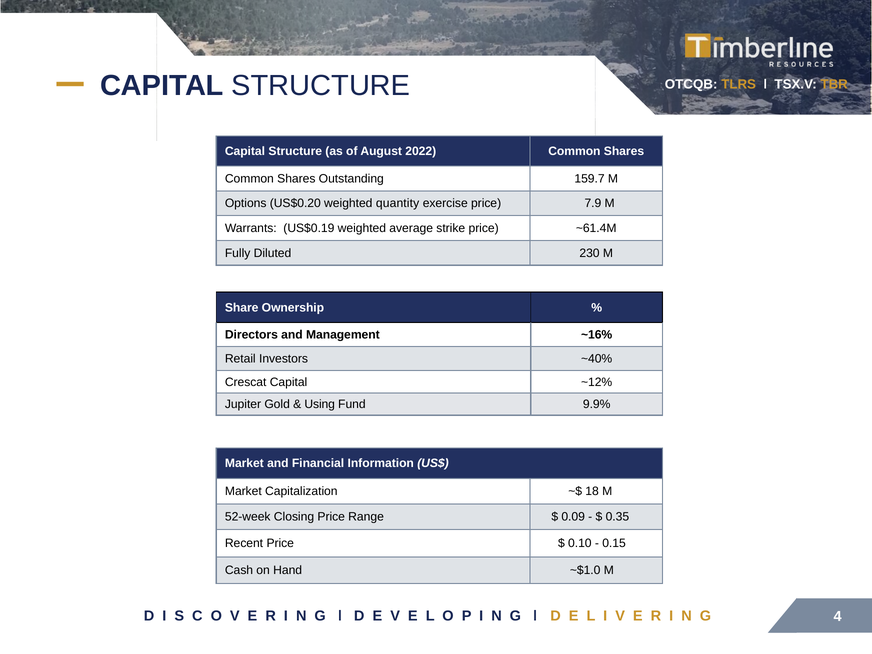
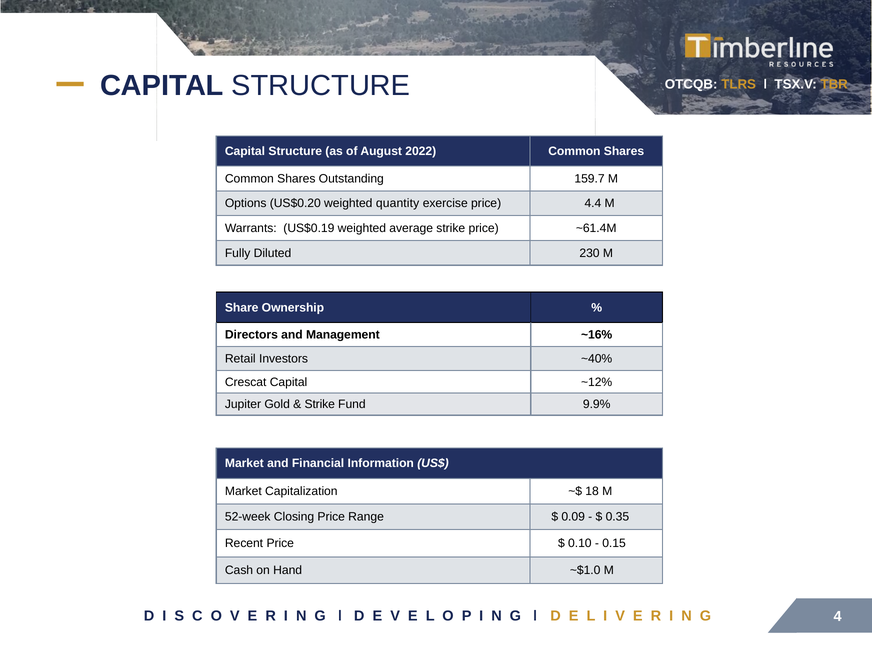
7.9: 7.9 -> 4.4 (593, 203)
Using: Using -> Strike (320, 404)
